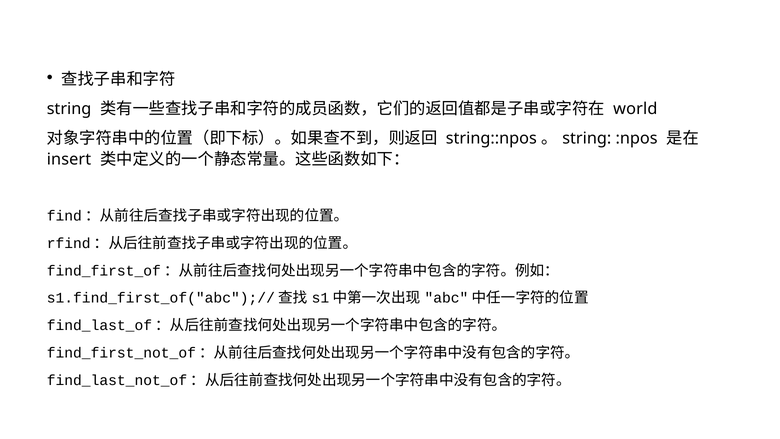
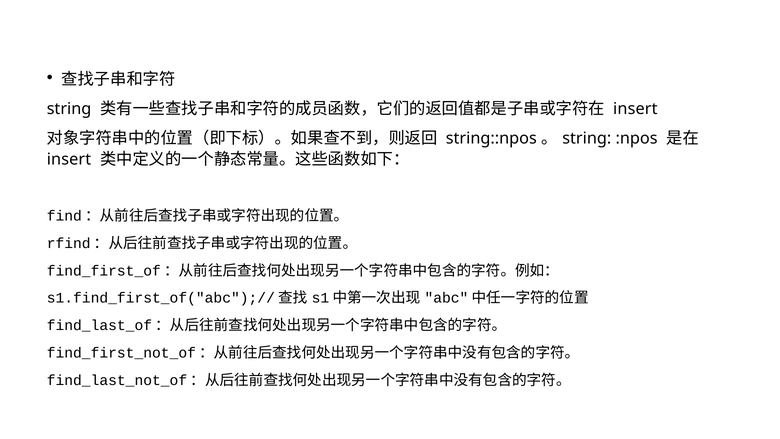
world: world -> insert (635, 109)
